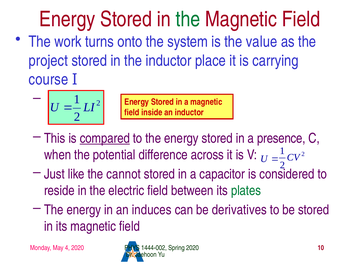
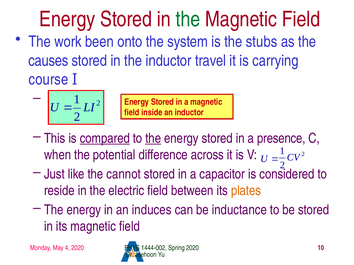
turns: turns -> been (99, 42)
value: value -> stubs (262, 42)
project: project -> causes (48, 61)
place: place -> travel (211, 61)
the underline: none -> present (153, 138)
plates colour: green -> orange (246, 191)
derivatives: derivatives -> inductance (239, 210)
